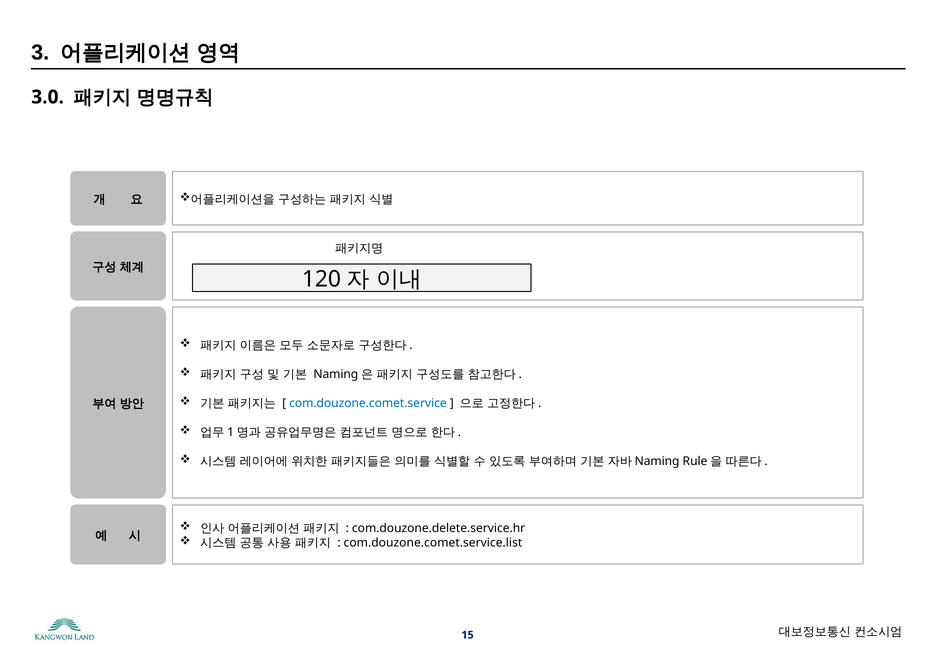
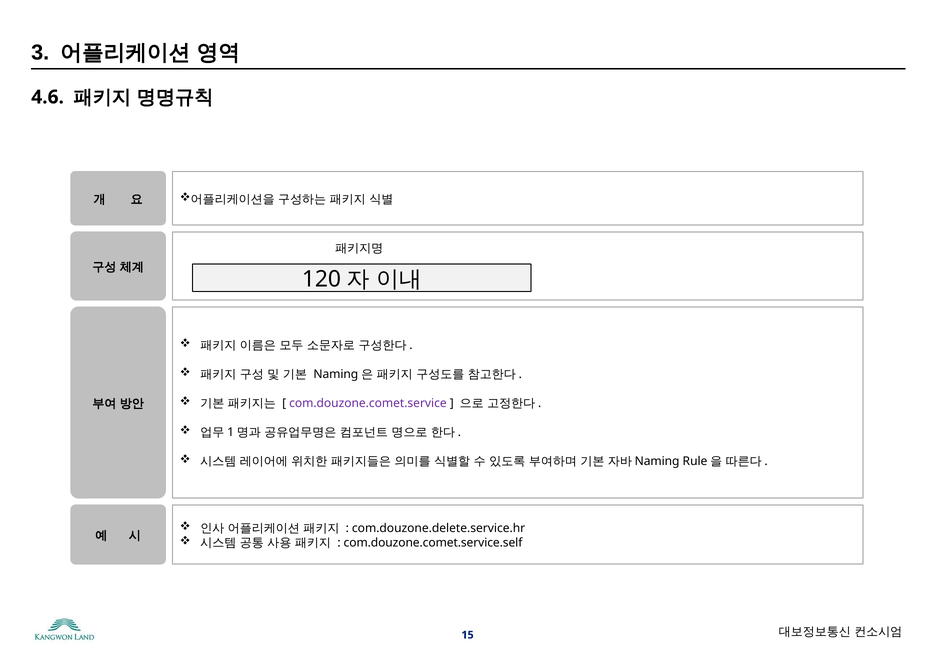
3.0: 3.0 -> 4.6 (48, 97)
com.douzone.comet.service colour: blue -> purple (368, 403)
com.douzone.comet.service.list: com.douzone.comet.service.list -> com.douzone.comet.service.self (433, 543)
